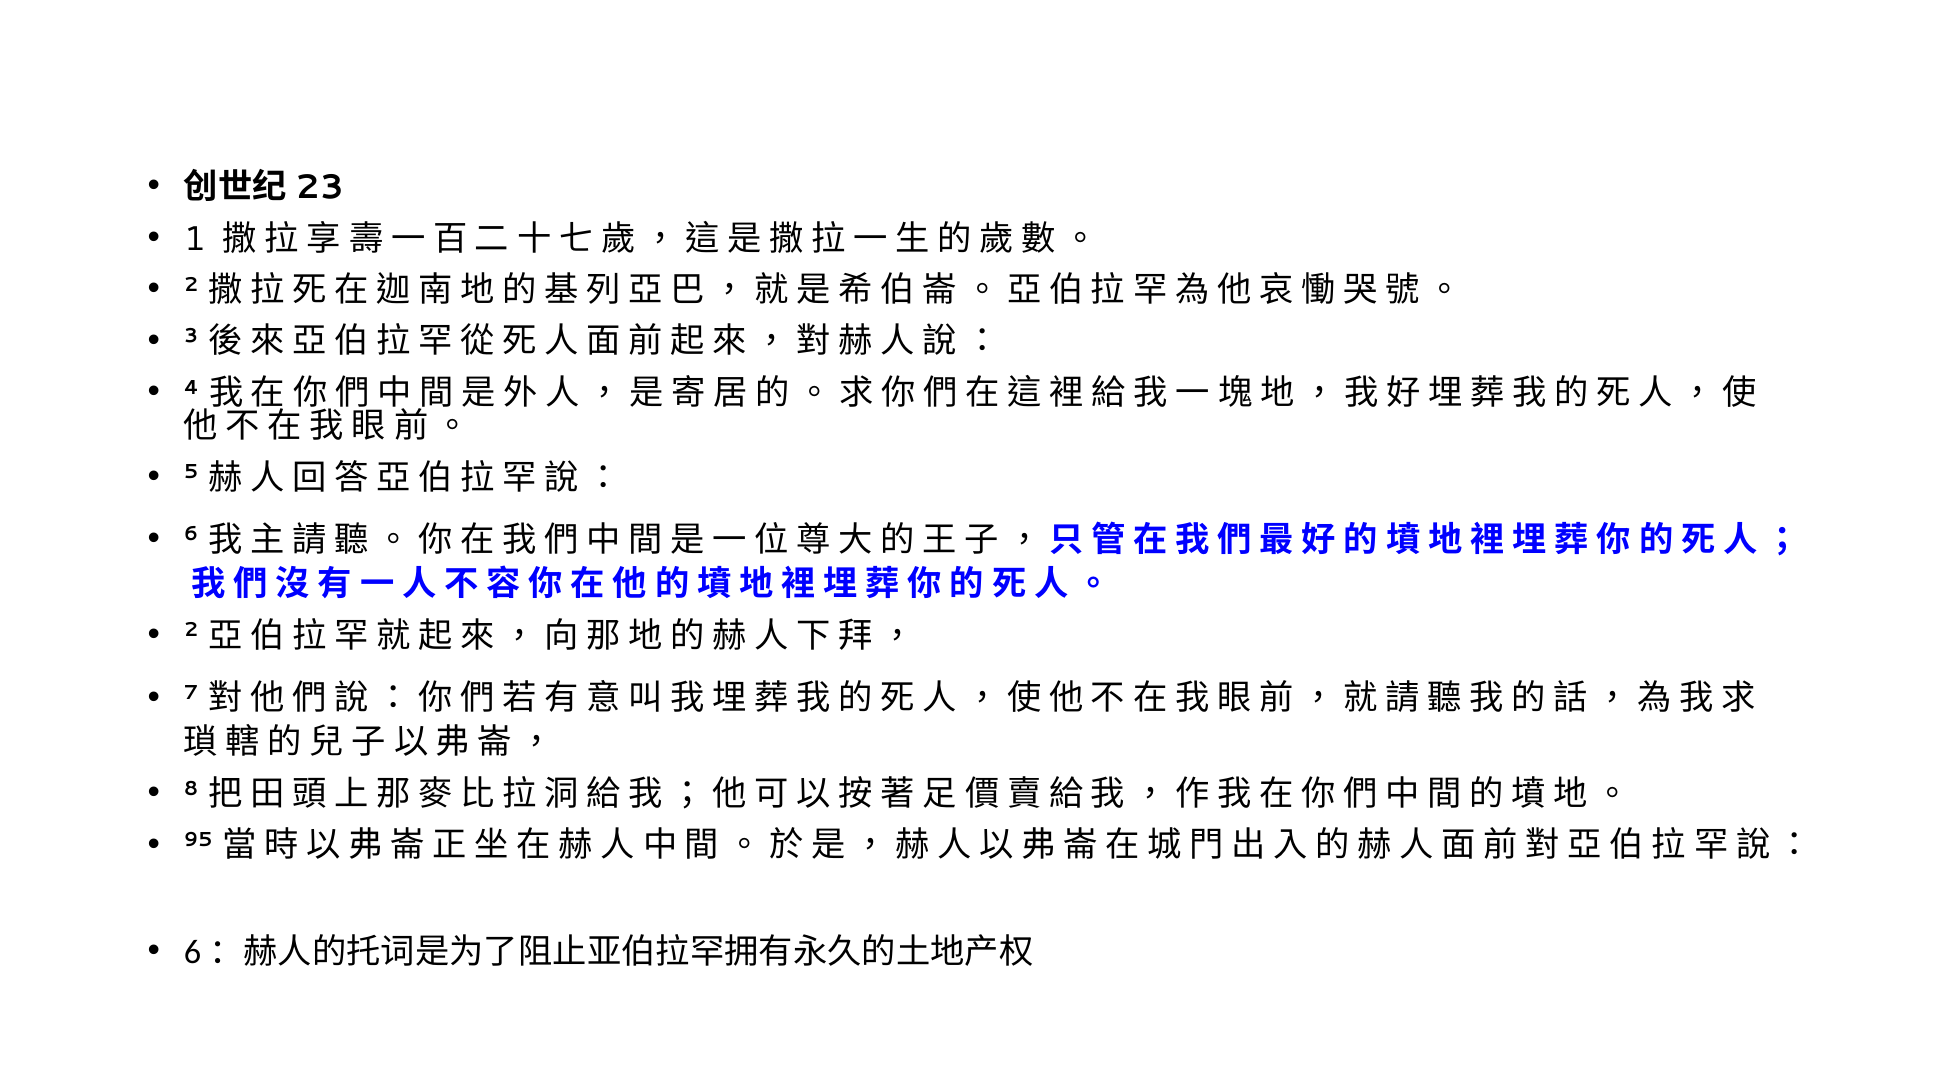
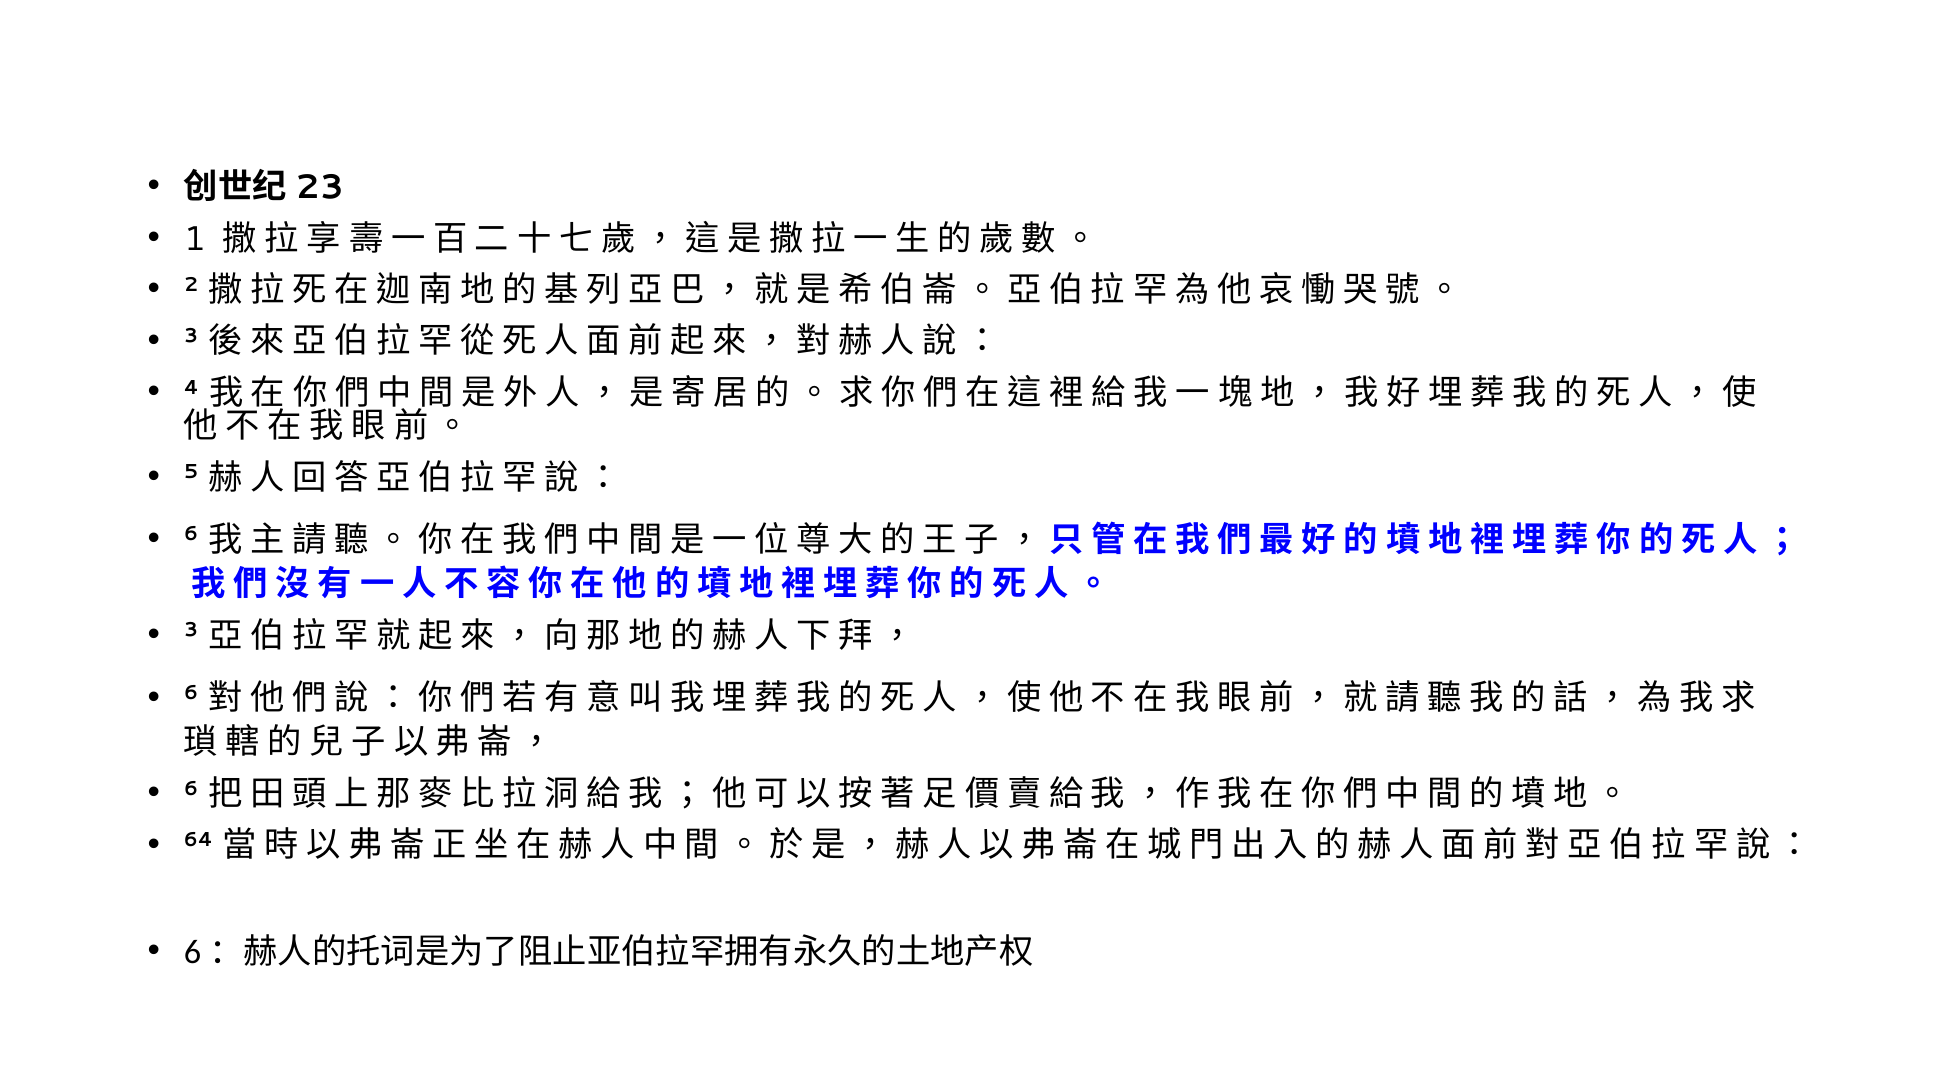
2: 2 -> 3 (191, 631)
7: 7 -> 6 (191, 693)
8: 8 -> 6 (191, 789)
95: 95 -> 64 (198, 840)
